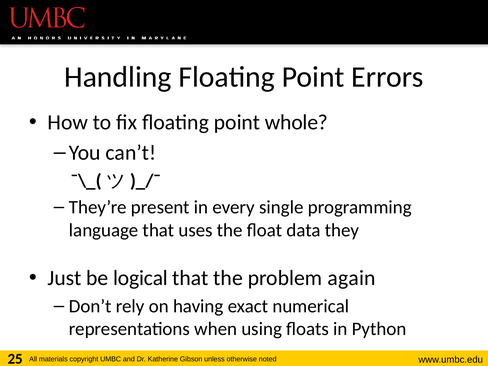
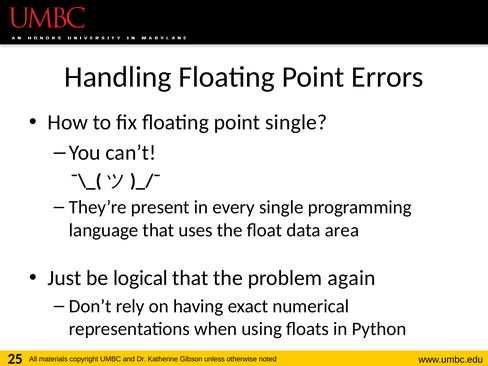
point whole: whole -> single (296, 122)
they: they -> area (342, 230)
